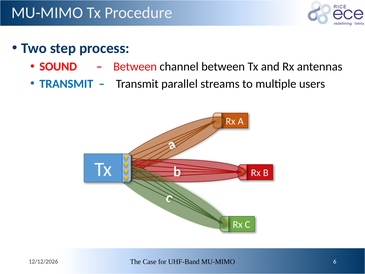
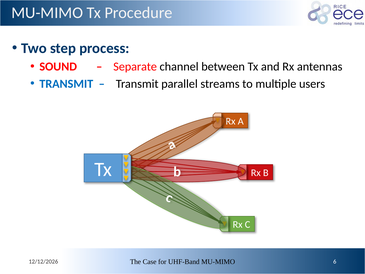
Between: Between -> Separate (135, 67)
